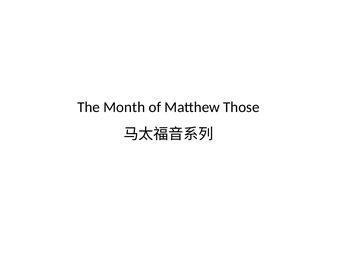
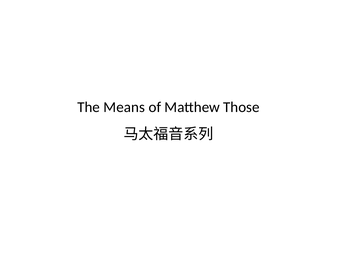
Month: Month -> Means (124, 107)
